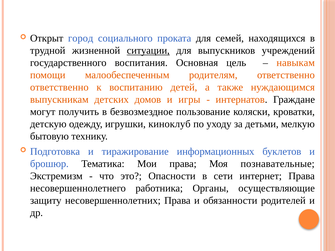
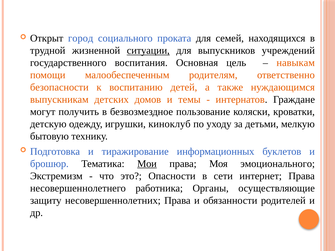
ответственно: ответственно -> безопасности (59, 87)
игры: игры -> темы (189, 100)
Мои underline: none -> present (147, 164)
познавательные: познавательные -> эмоционального (278, 164)
